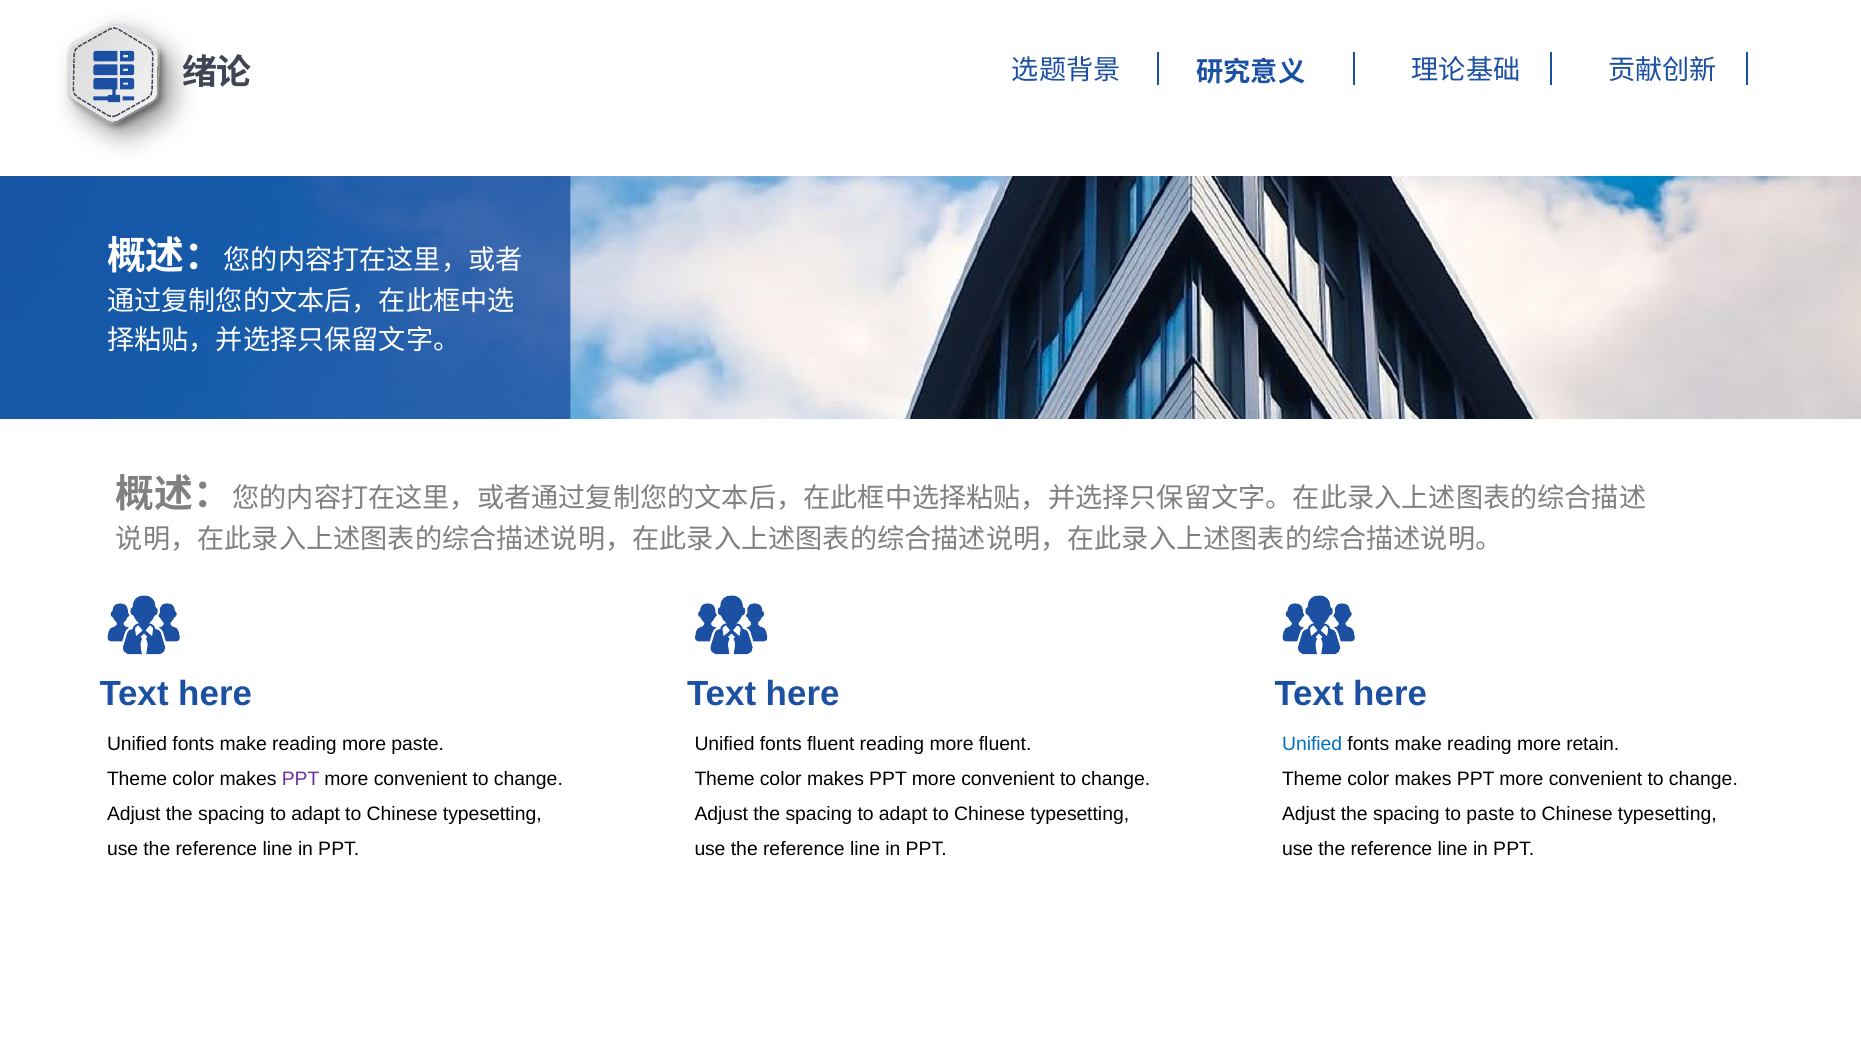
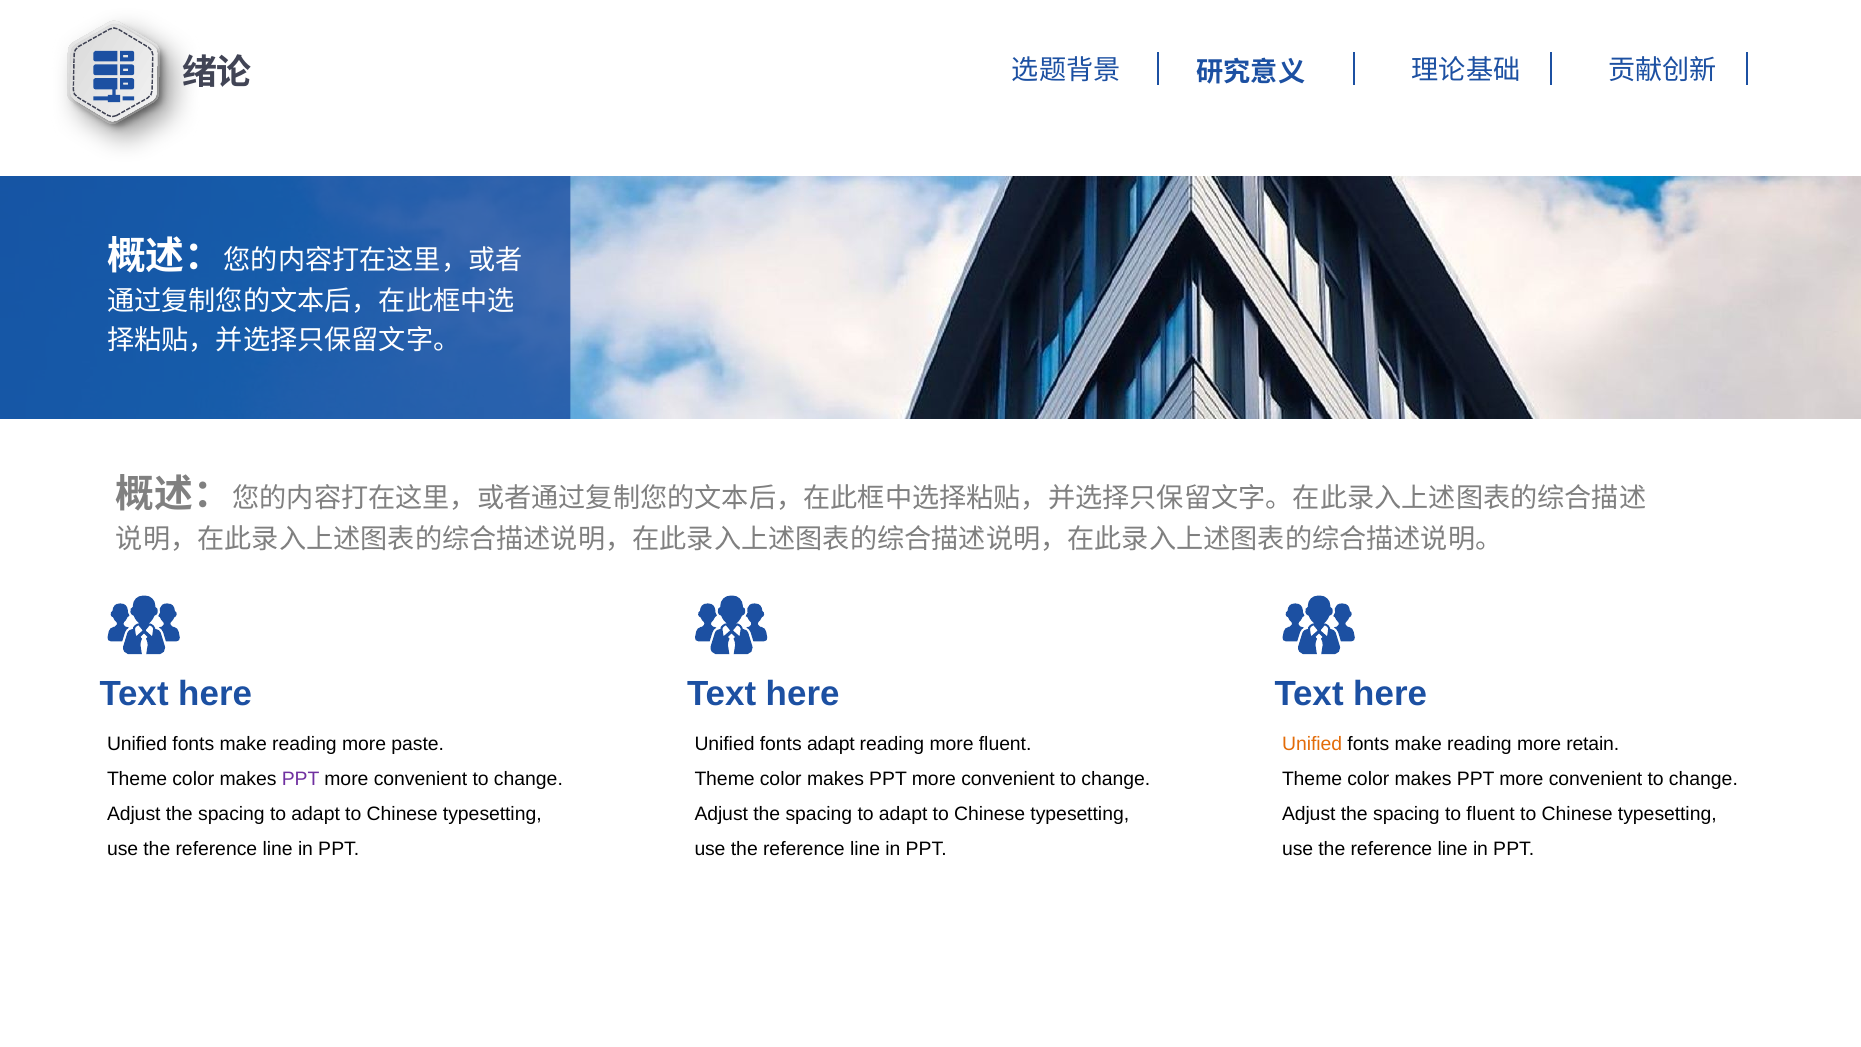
fonts fluent: fluent -> adapt (831, 744)
Unified colour: blue -> orange (1312, 744)
to paste: paste -> fluent (1491, 814)
